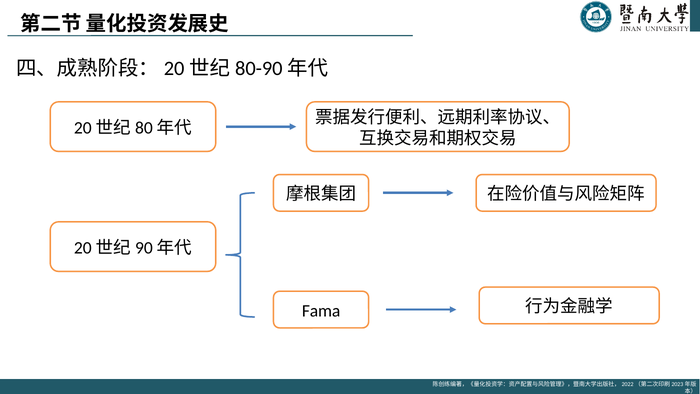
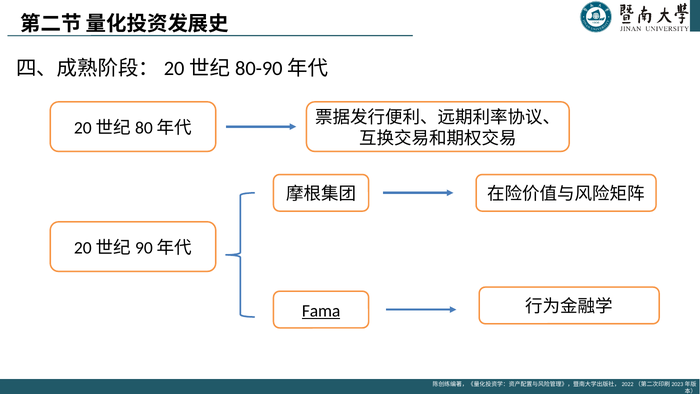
Fama underline: none -> present (321, 311)
